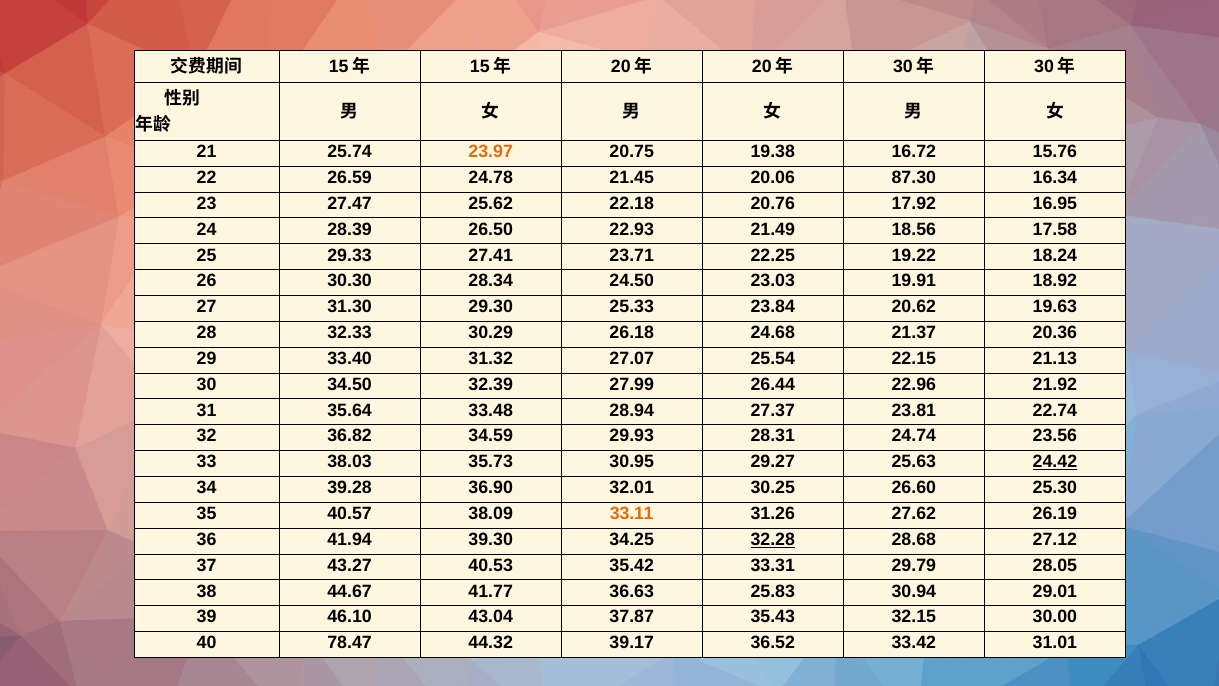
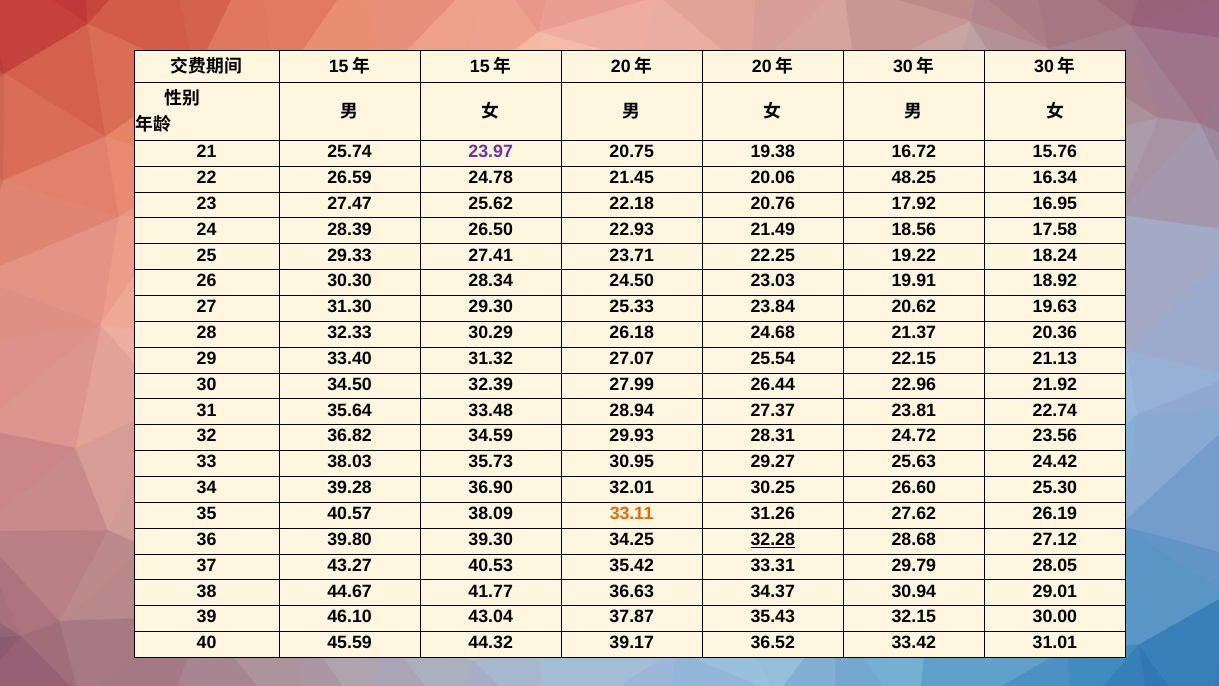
23.97 colour: orange -> purple (491, 152)
87.30: 87.30 -> 48.25 (914, 177)
24.74: 24.74 -> 24.72 (914, 436)
24.42 underline: present -> none (1055, 462)
41.94: 41.94 -> 39.80 (350, 539)
25.83: 25.83 -> 34.37 (773, 591)
78.47: 78.47 -> 45.59 (350, 643)
